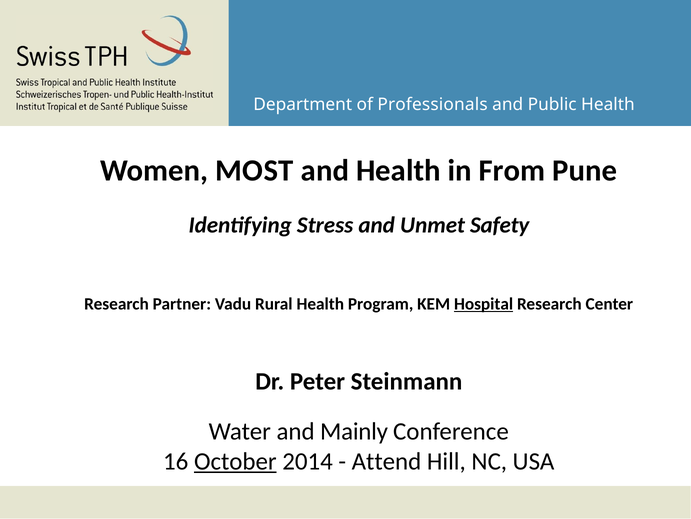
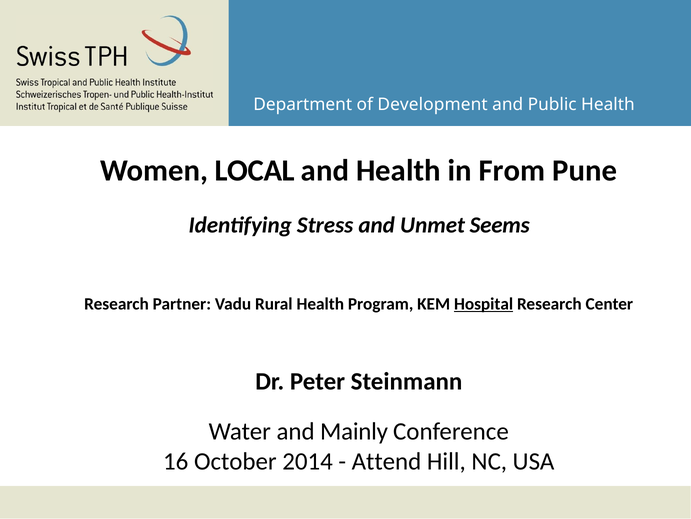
Professionals: Professionals -> Development (433, 104)
MOST: MOST -> LOCAL (255, 170)
Safety: Safety -> Seems (500, 225)
October underline: present -> none (235, 461)
